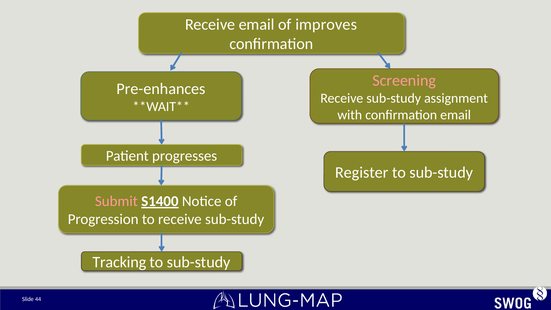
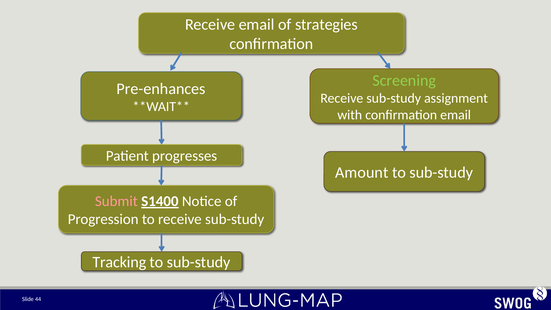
improves: improves -> strategies (326, 25)
Screening colour: pink -> light green (404, 81)
Register: Register -> Amount (362, 173)
